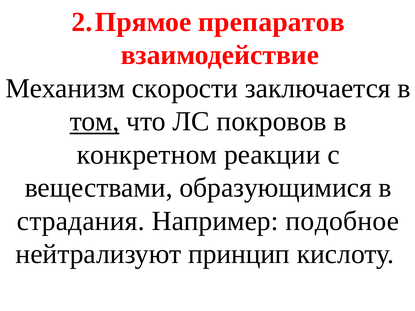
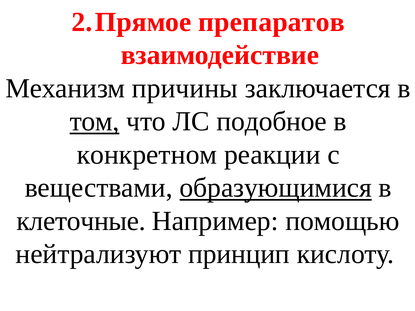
скорости: скорости -> причины (185, 88)
покровов: покровов -> подобное (272, 122)
образующимися underline: none -> present (276, 188)
страдания: страдания -> клеточные (81, 221)
подобное: подобное -> помощью (342, 221)
